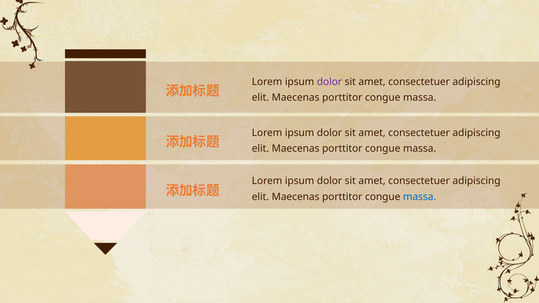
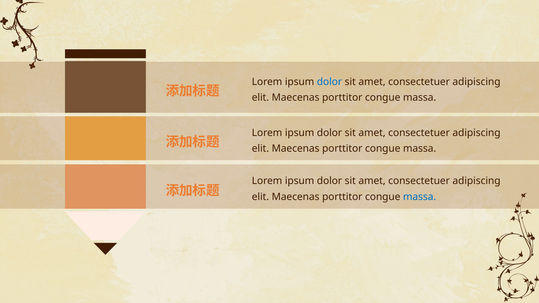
dolor colour: purple -> blue (329, 82)
